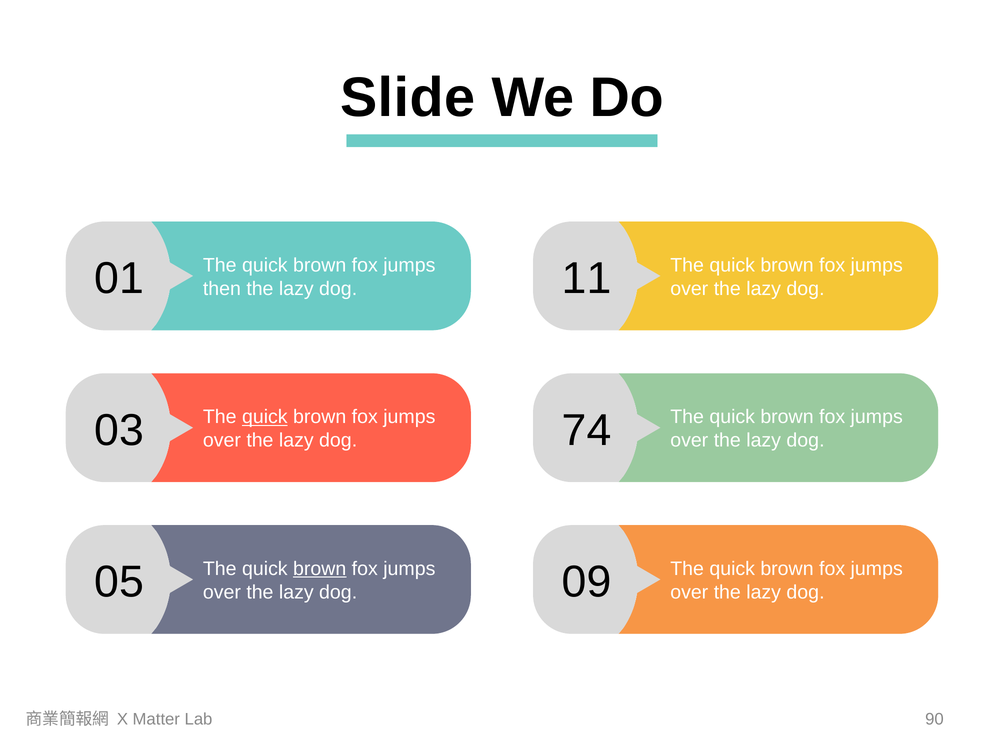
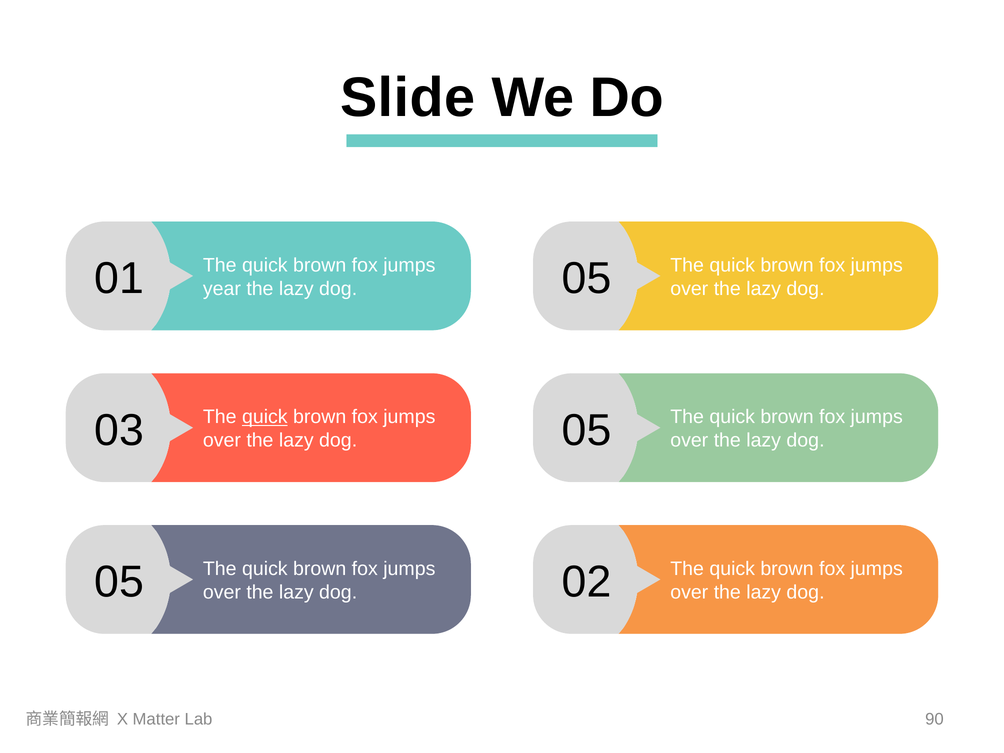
then: then -> year (222, 289)
11: 11 -> 05 (587, 279)
74: 74 -> 05 (587, 430)
brown underline: present -> none (320, 569)
09: 09 -> 02 (587, 582)
